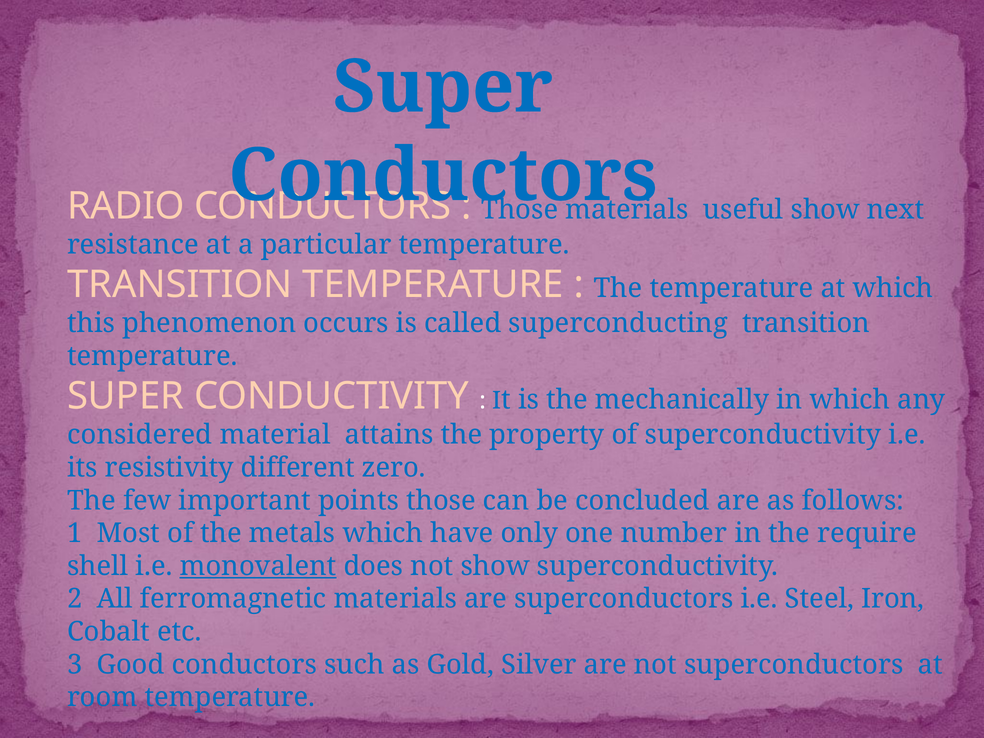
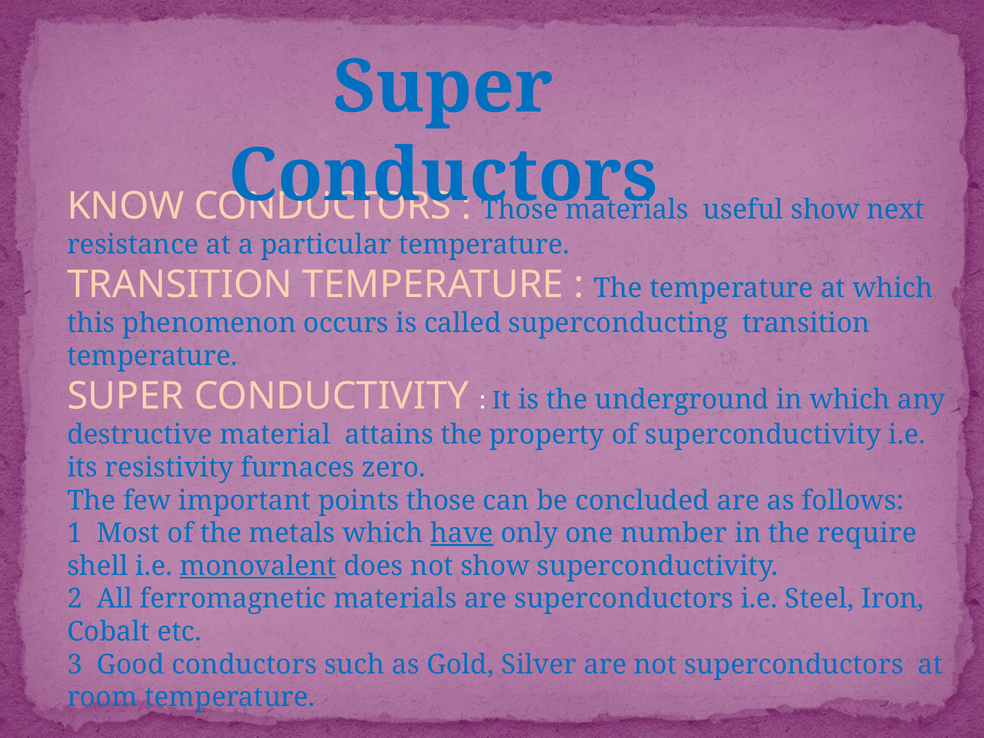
RADIO: RADIO -> KNOW (126, 206)
mechanically: mechanically -> underground (682, 400)
considered: considered -> destructive (140, 435)
different: different -> furnaces (298, 468)
have underline: none -> present (462, 533)
